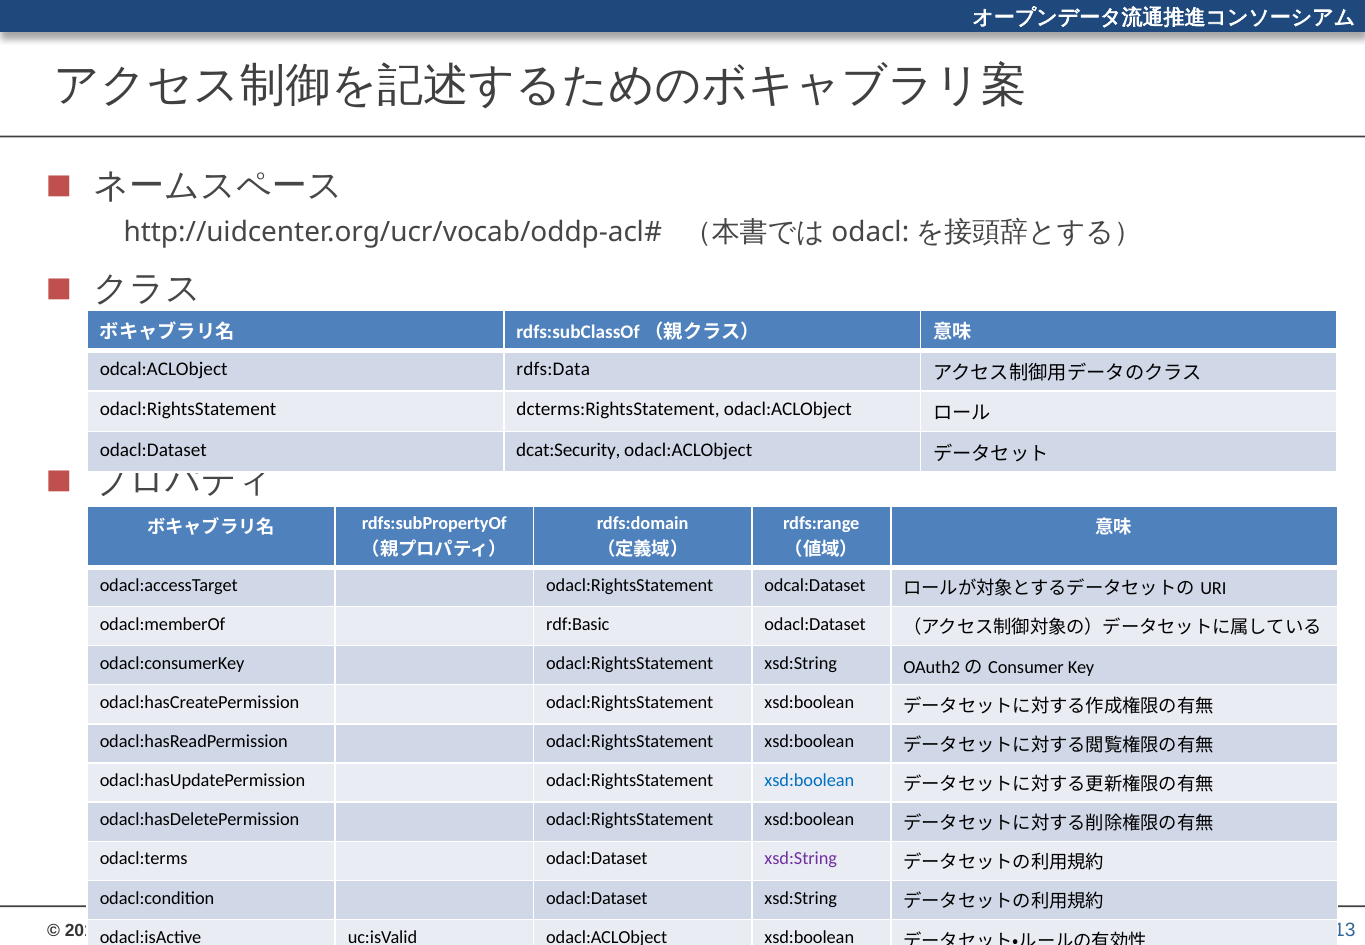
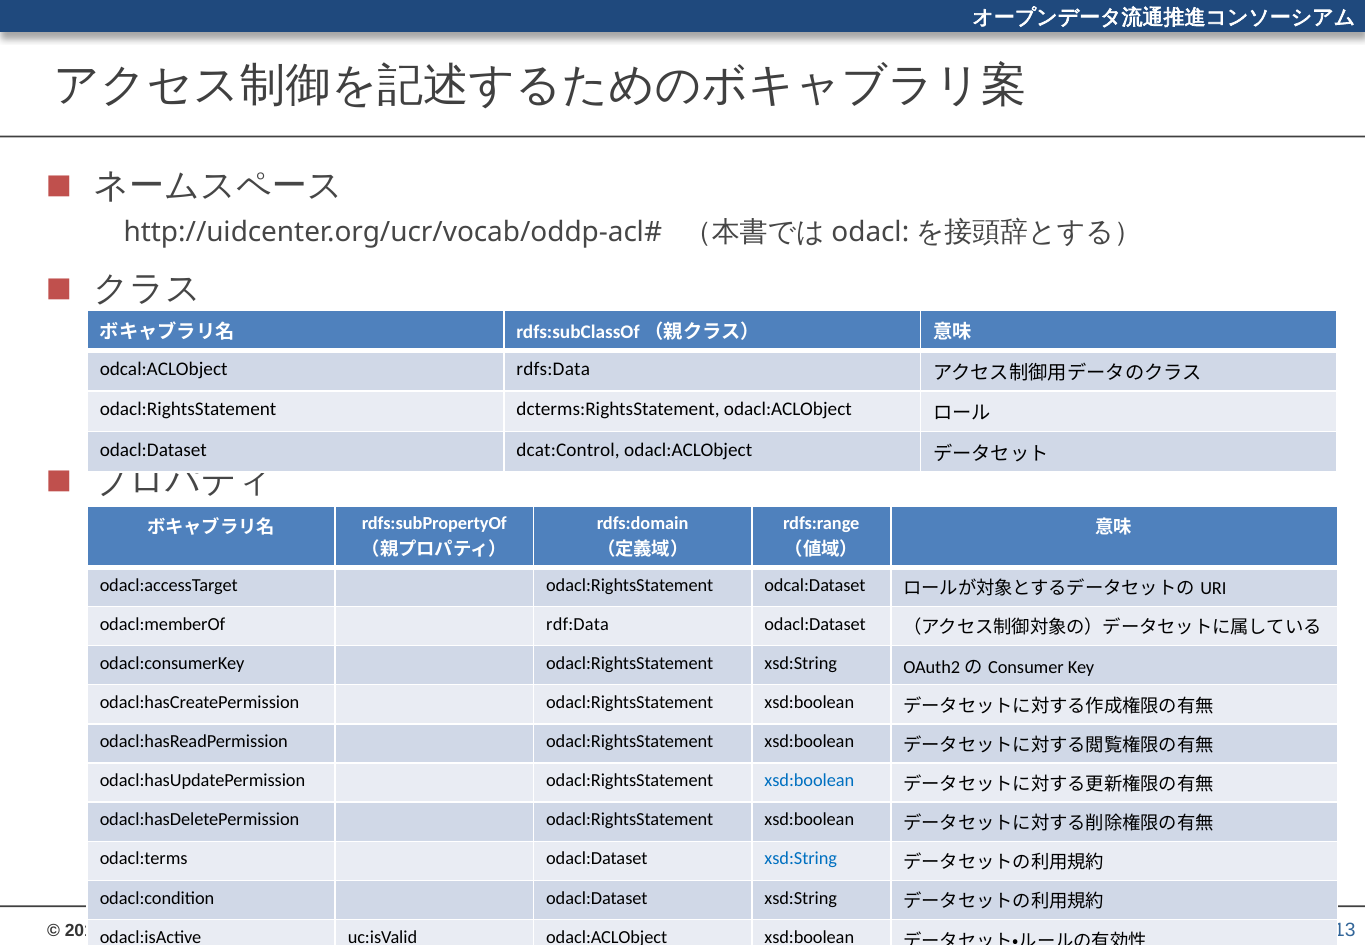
dcat:Security: dcat:Security -> dcat:Control (568, 450)
rdf:Basic: rdf:Basic -> rdf:Data (578, 624)
xsd:String colour: purple -> blue (801, 859)
